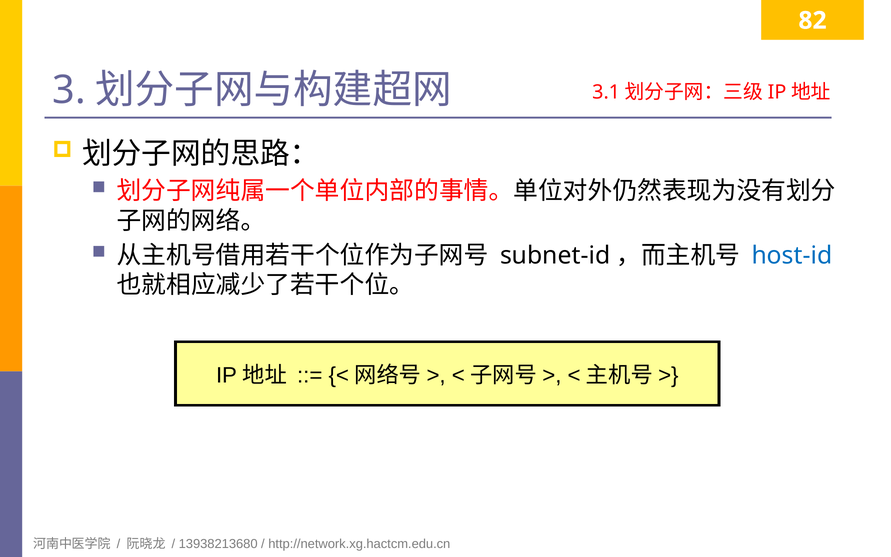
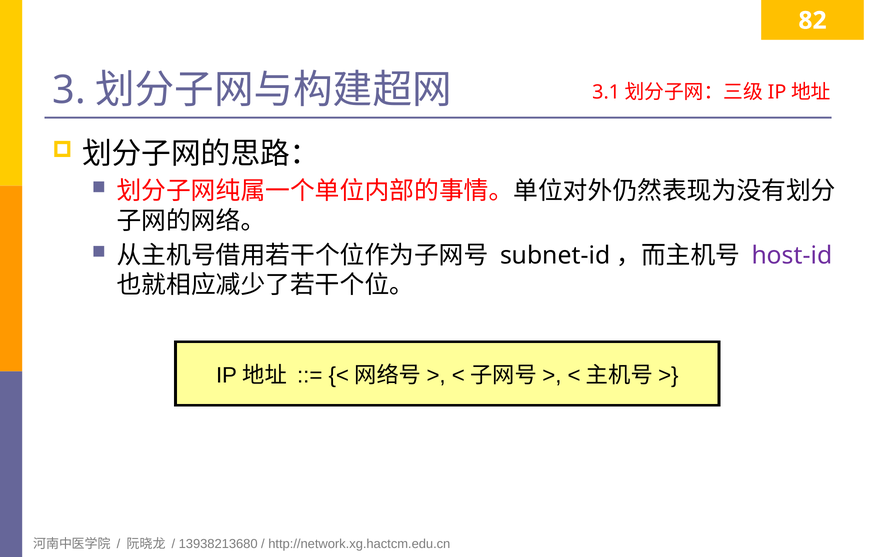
host-id colour: blue -> purple (792, 255)
